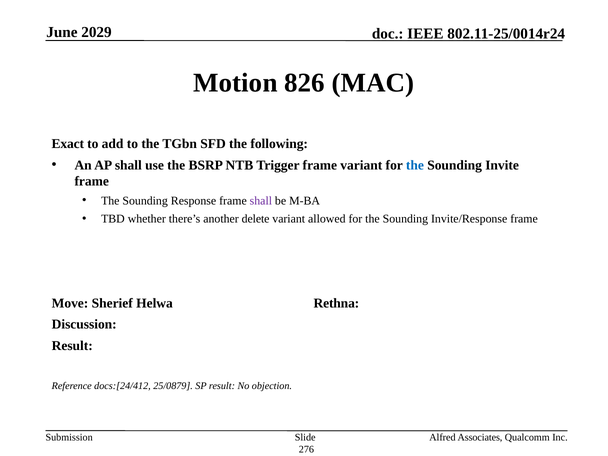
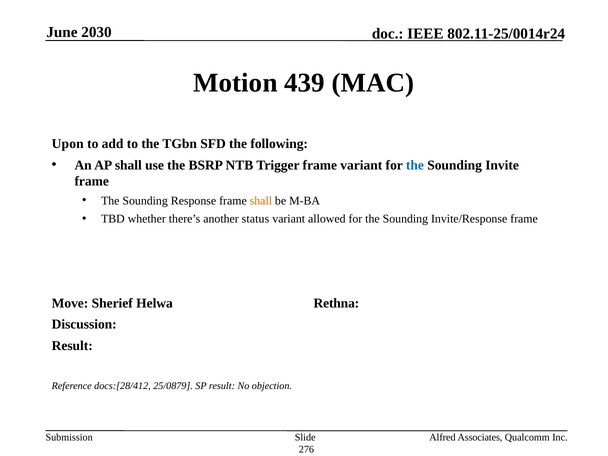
2029: 2029 -> 2030 (96, 32)
826: 826 -> 439 (305, 83)
Exact: Exact -> Upon (68, 144)
shall colour: purple -> orange (261, 201)
delete: delete -> status (255, 219)
docs:[24/412: docs:[24/412 -> docs:[28/412 (122, 386)
